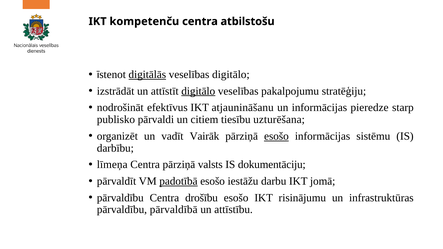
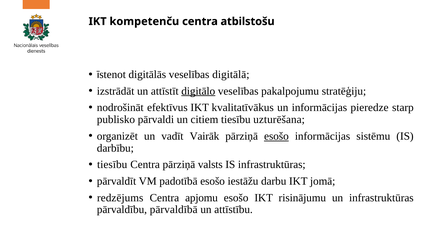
digitālās underline: present -> none (147, 75)
veselības digitālo: digitālo -> digitālā (231, 75)
atjaunināšanu: atjaunināšanu -> kvalitatīvākus (243, 108)
līmeņa: līmeņa -> tiesību (112, 165)
IS dokumentāciju: dokumentāciju -> infrastruktūras (272, 165)
padotībā underline: present -> none (178, 181)
pārvaldību: pārvaldību -> redzējums (120, 198)
drošību: drošību -> apjomu (202, 198)
